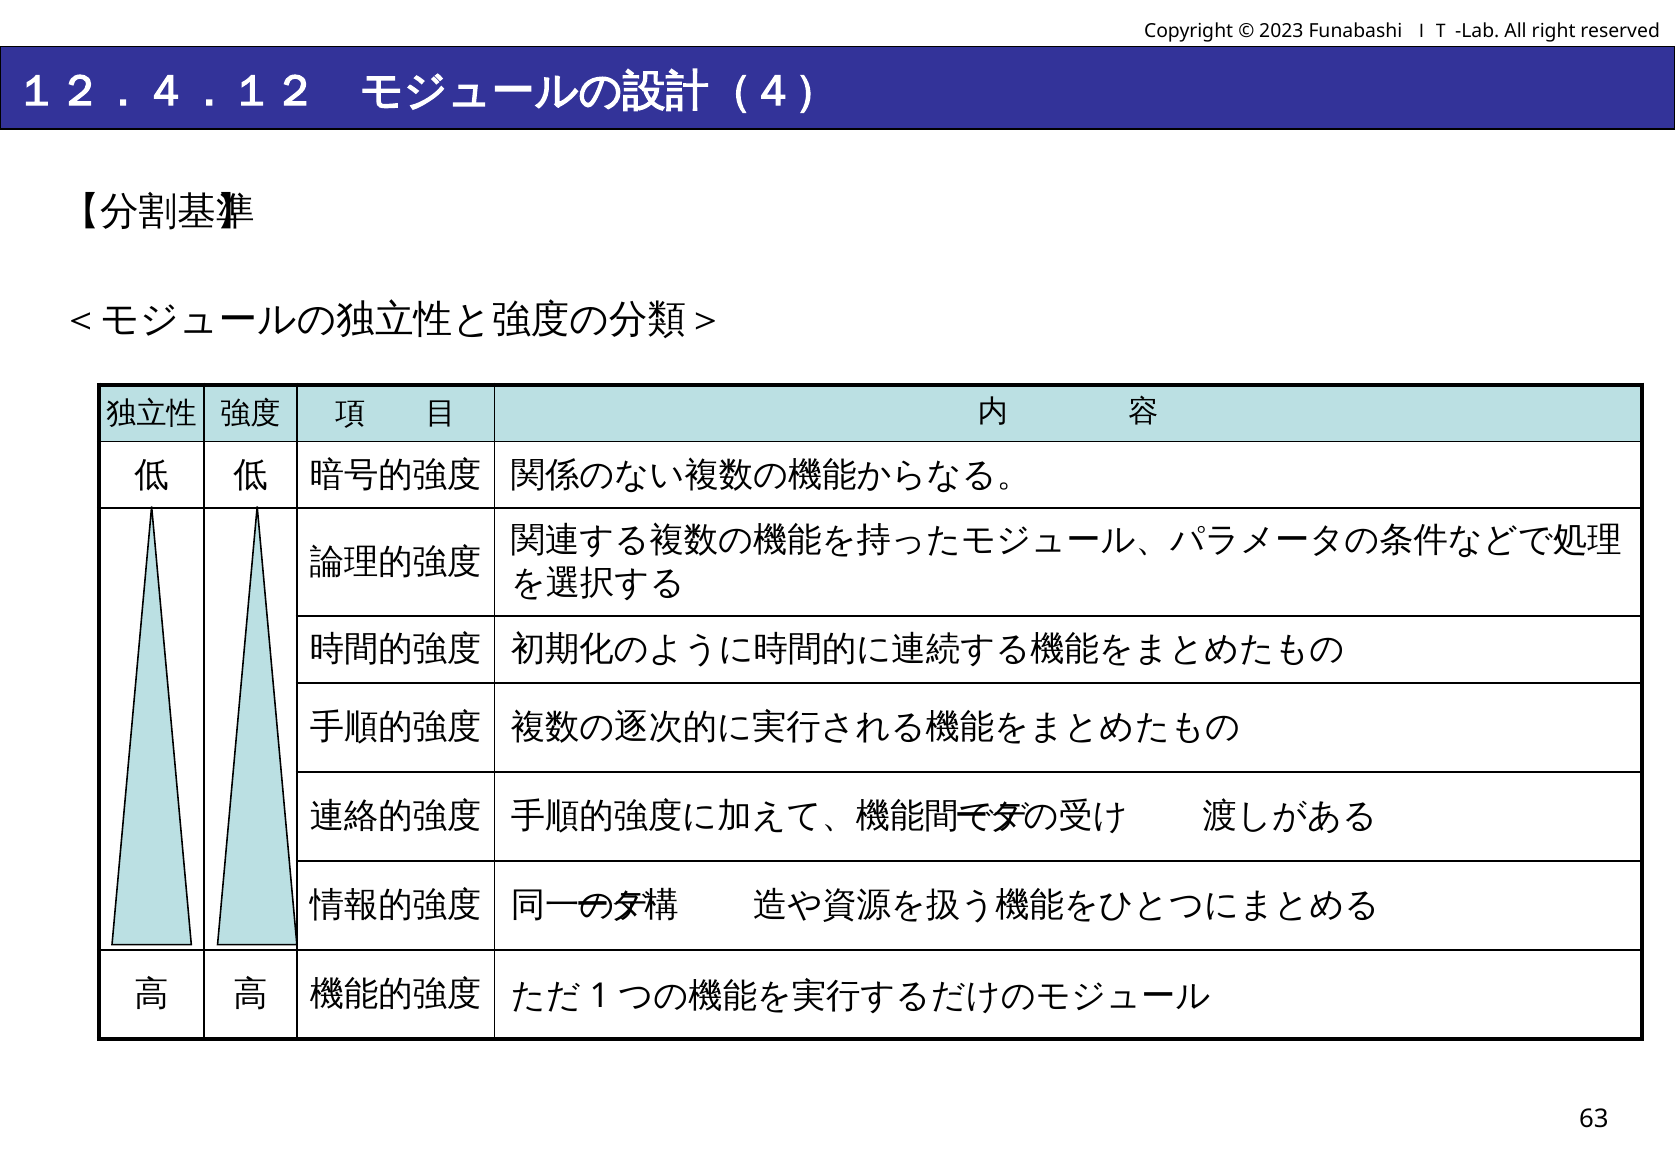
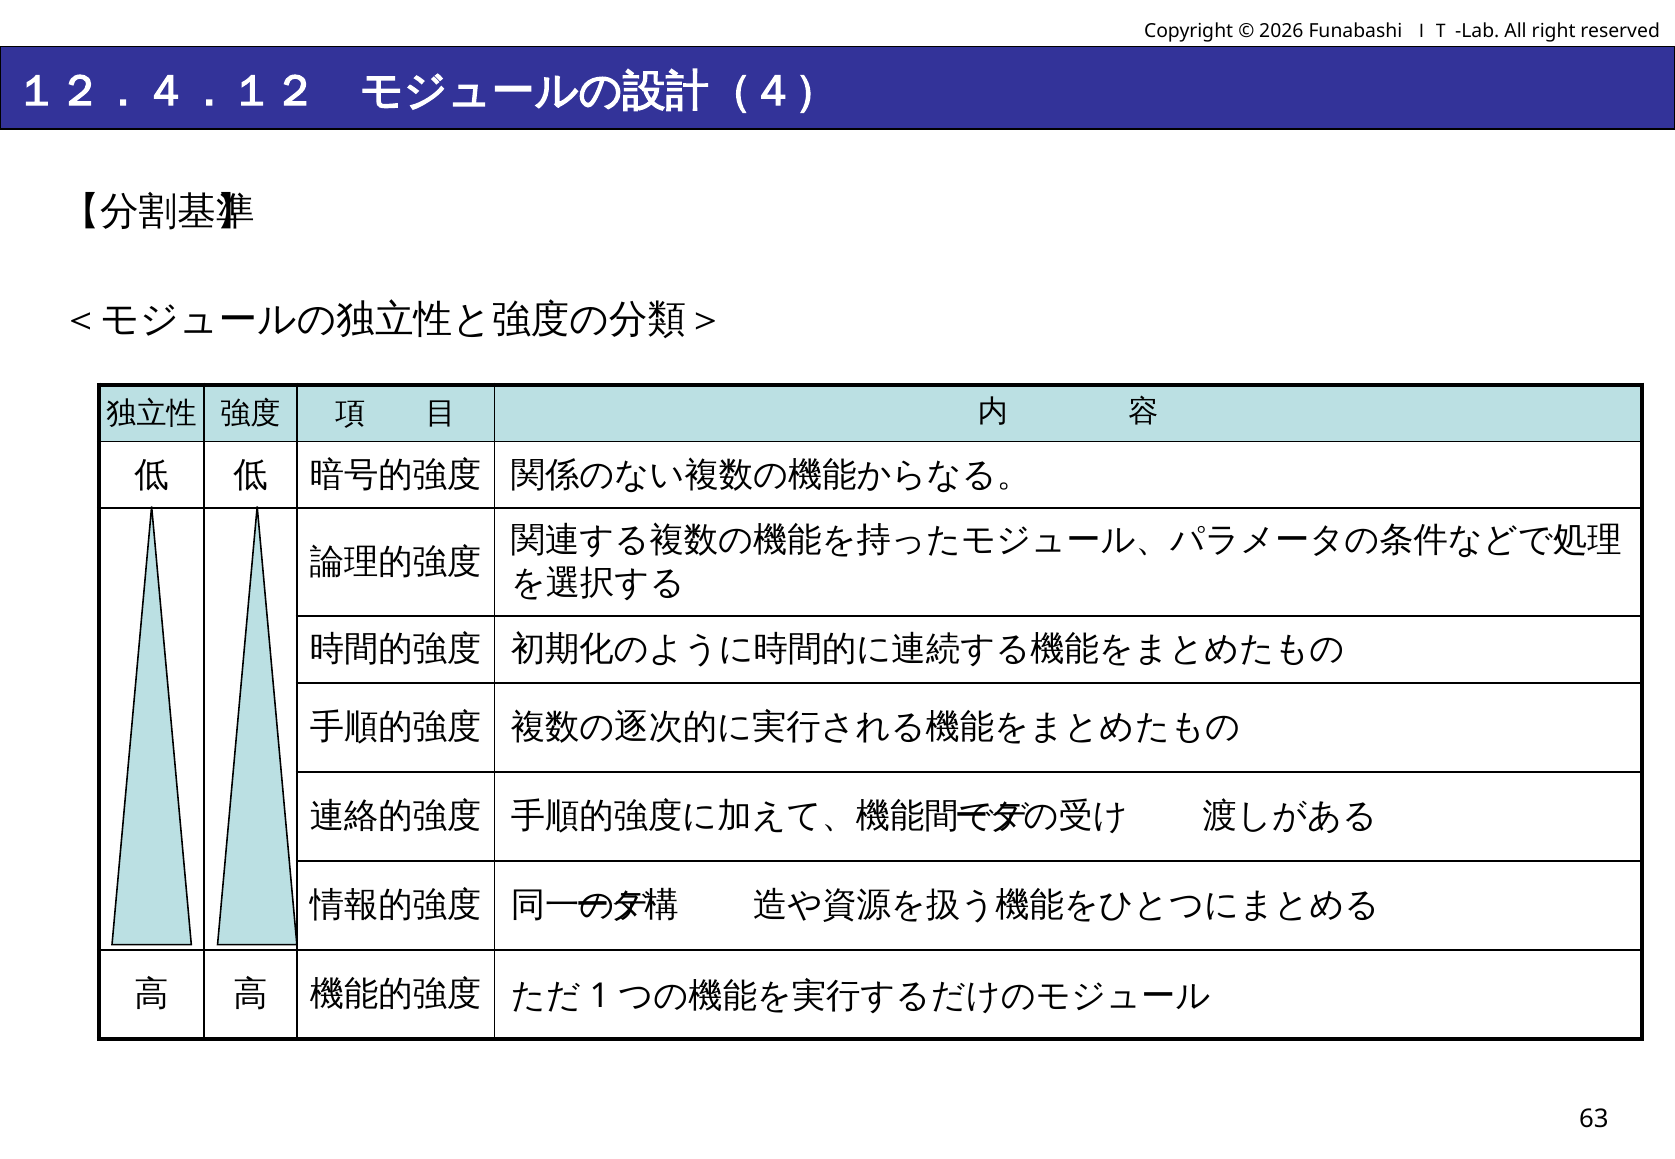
2023: 2023 -> 2026 (1281, 31)
